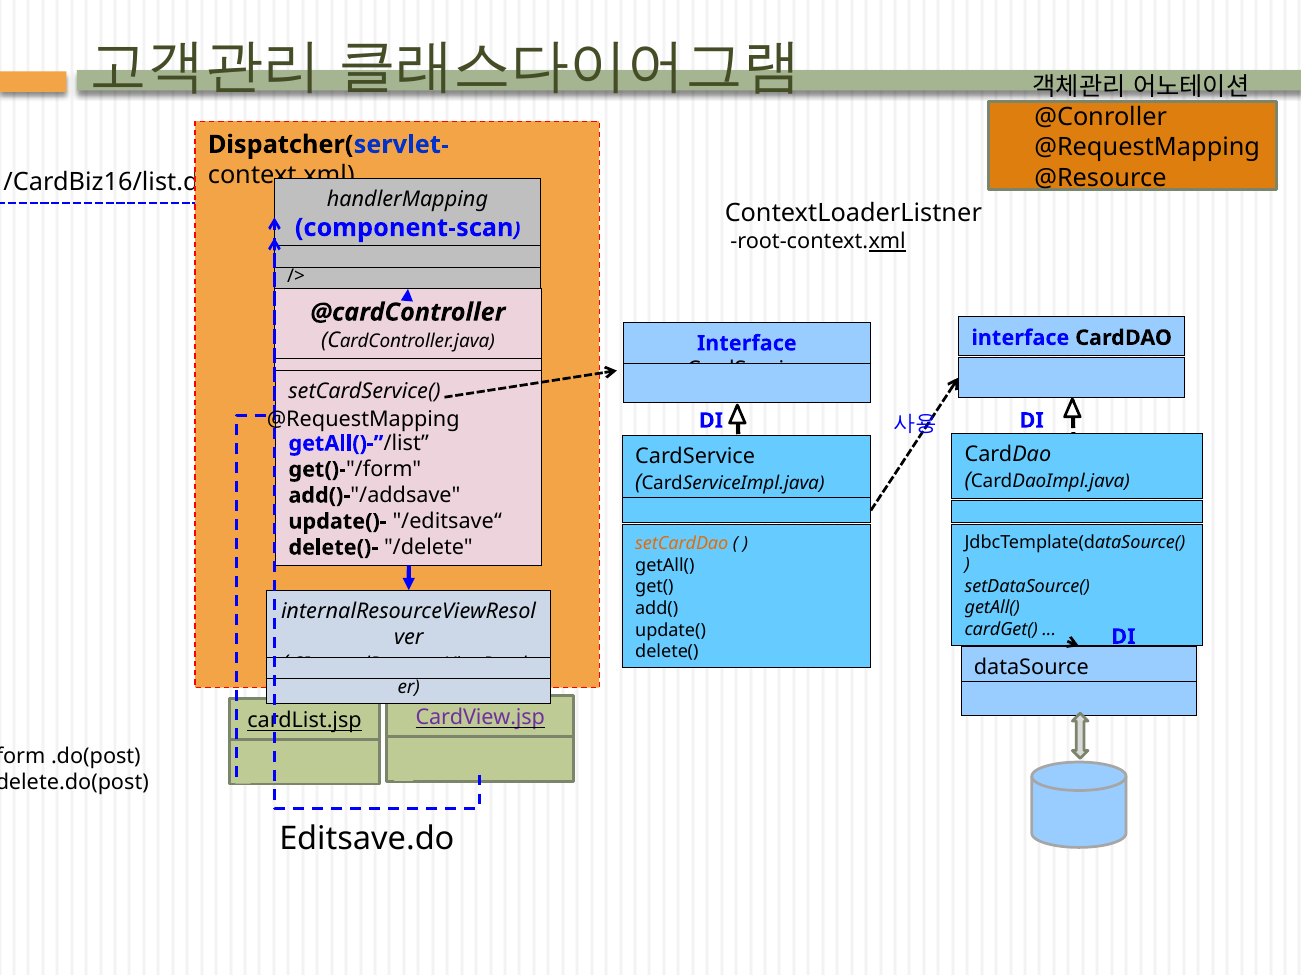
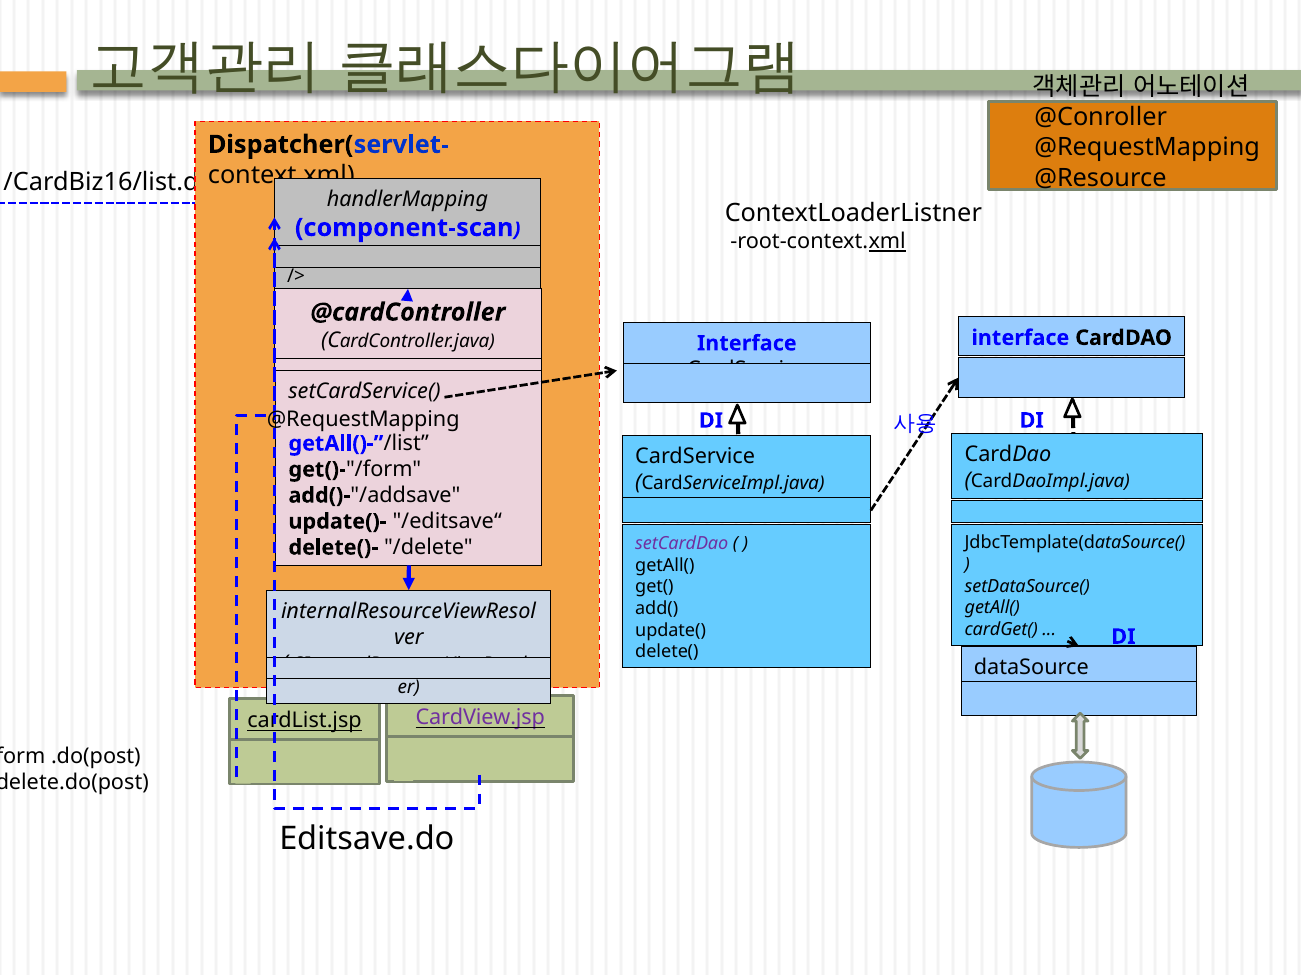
setCardDao colour: orange -> purple (682, 544)
